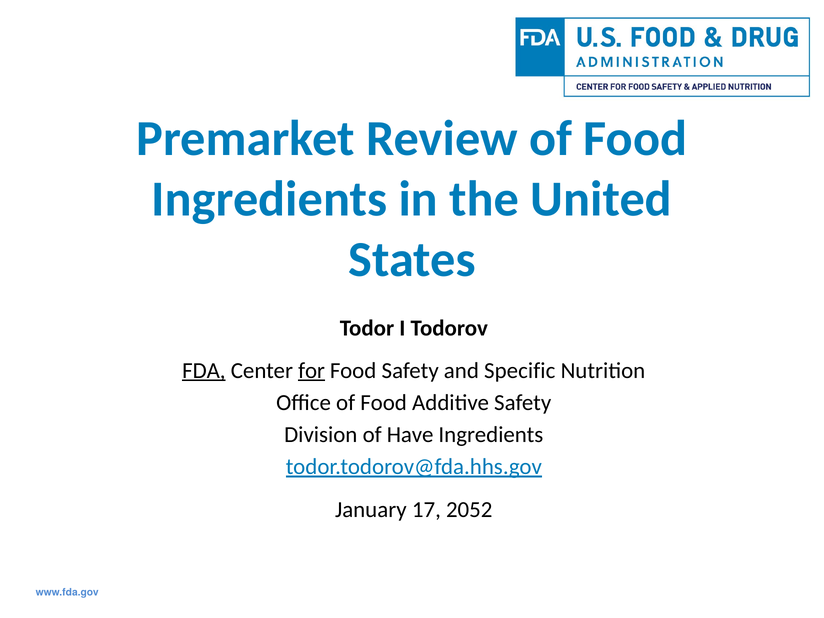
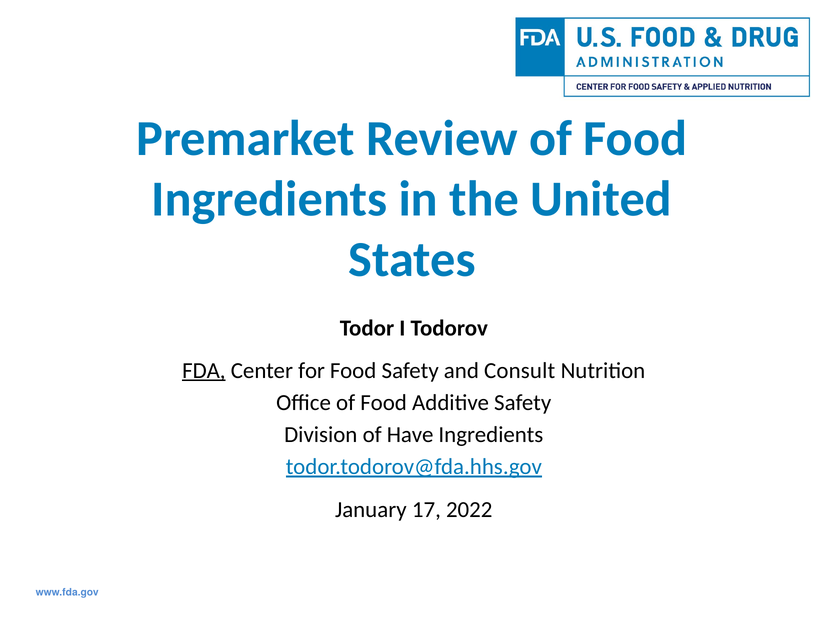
for underline: present -> none (312, 370)
Specific: Specific -> Consult (520, 370)
2052: 2052 -> 2022 (469, 510)
